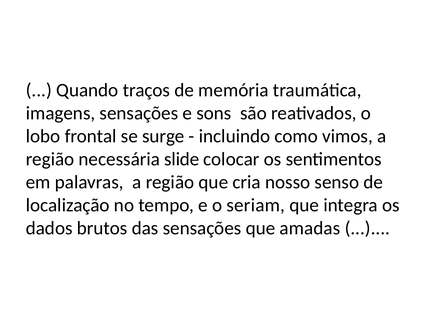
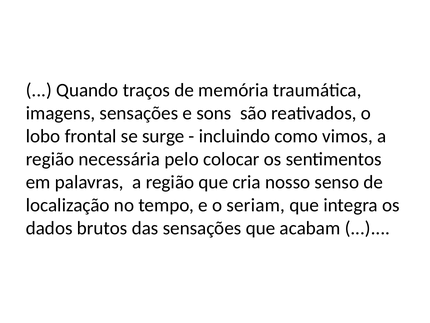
slide: slide -> pelo (182, 159)
amadas: amadas -> acabam (310, 228)
